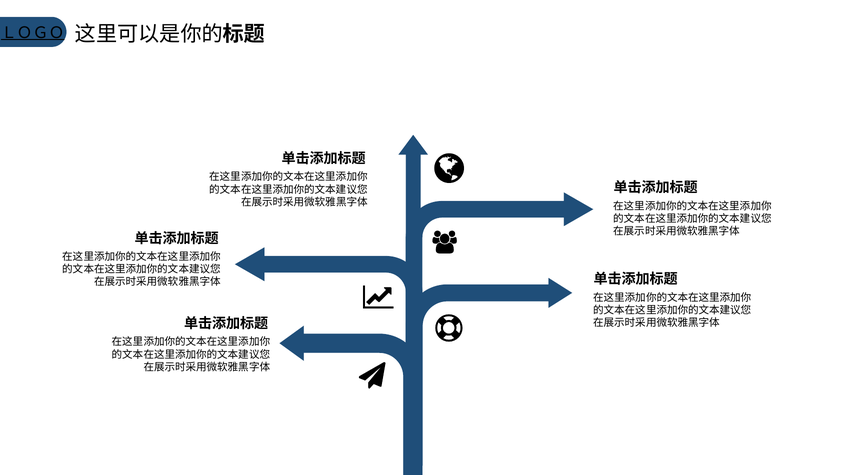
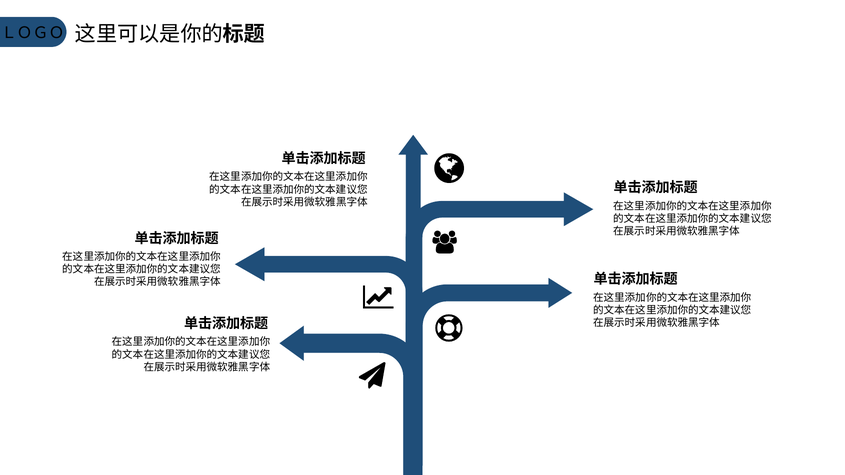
ＬＯＧＯ underline: present -> none (33, 33)
